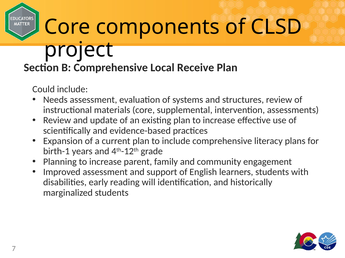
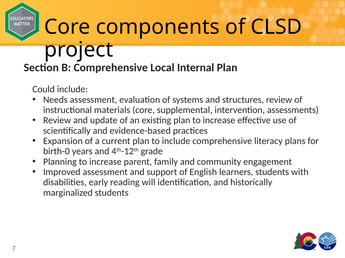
Receive: Receive -> Internal (196, 68)
birth-1: birth-1 -> birth-0 (56, 152)
